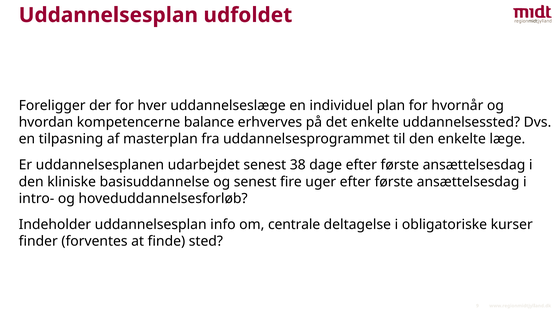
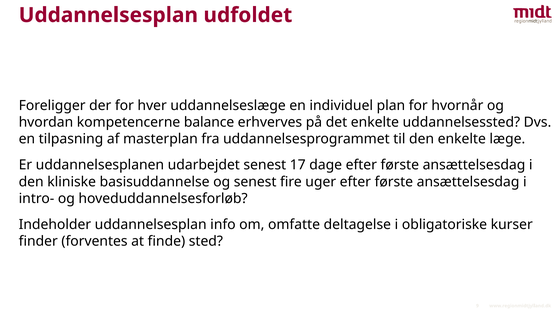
38: 38 -> 17 (298, 165)
centrale: centrale -> omfatte (294, 224)
